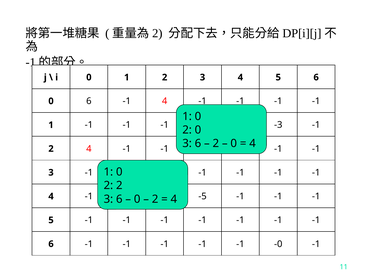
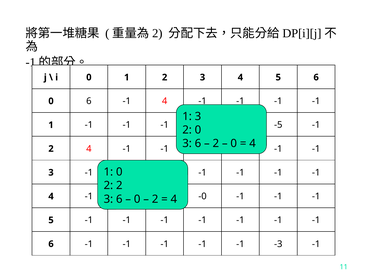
0: 0 -> 3 (198, 117)
-3: -3 -> -5 (278, 125)
-5: -5 -> -0 (202, 197)
-0: -0 -> -3 (278, 244)
